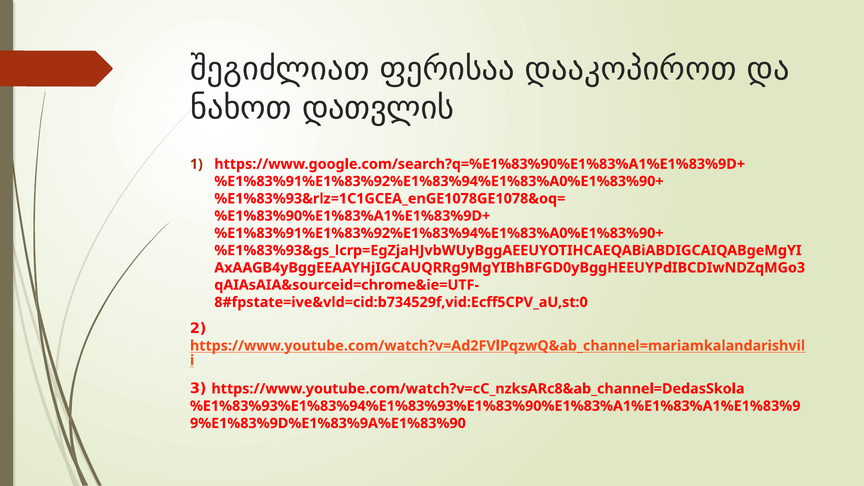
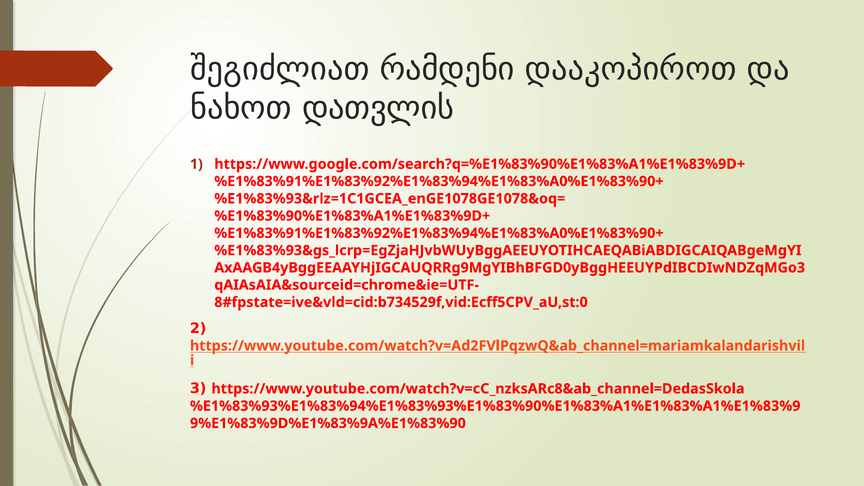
ფერისაა: ფერისაა -> რამდენი (447, 69)
